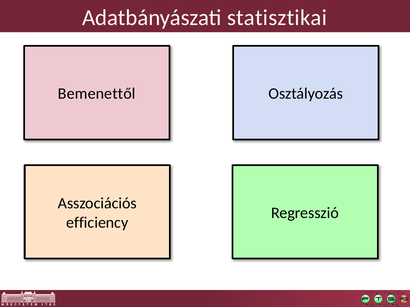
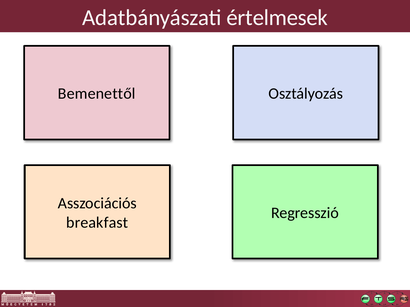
statisztikai: statisztikai -> értelmesek (277, 18)
efficiency: efficiency -> breakfast (97, 223)
